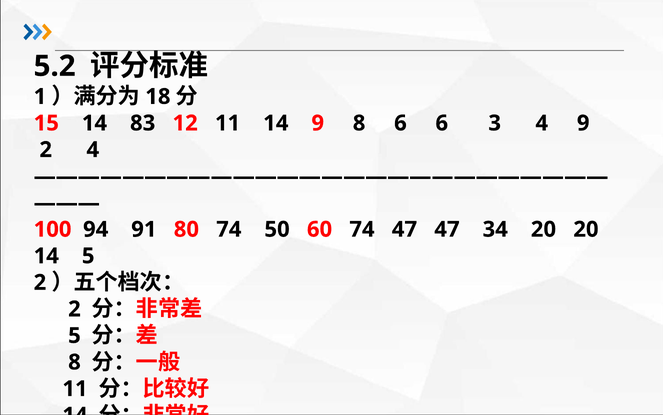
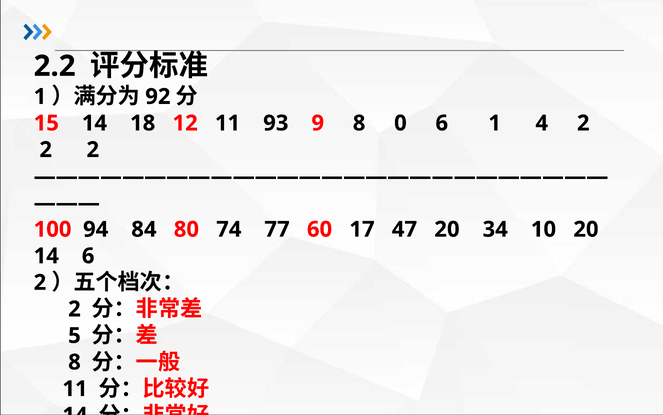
5.2: 5.2 -> 2.2 (55, 66)
18: 18 -> 92 (158, 96)
83: 83 -> 18 (143, 123)
11 14: 14 -> 93 (276, 123)
8 6: 6 -> 0 (400, 123)
6 3: 3 -> 1 (495, 123)
4 9: 9 -> 2 (583, 123)
4: 4 -> 2 (93, 150)
91: 91 -> 84 (144, 229)
50: 50 -> 77 (277, 229)
60 74: 74 -> 17 (362, 229)
47 47: 47 -> 20 (447, 229)
34 20: 20 -> 10 (543, 229)
14 5: 5 -> 6 (88, 256)
